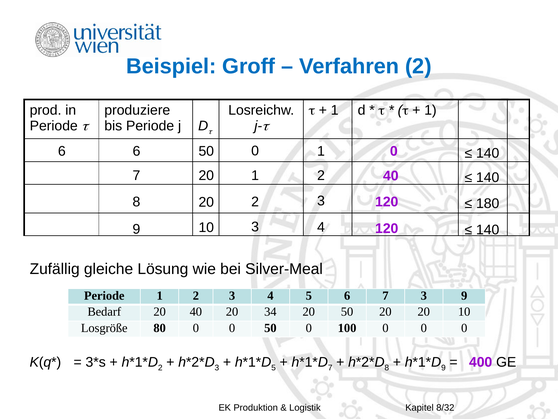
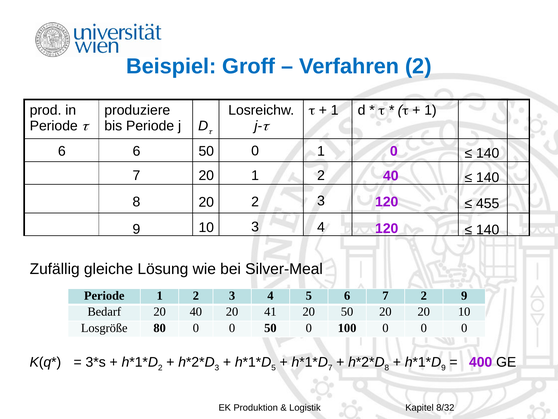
180: 180 -> 455 (488, 203)
7 3: 3 -> 2 (424, 295)
34: 34 -> 41 (270, 311)
